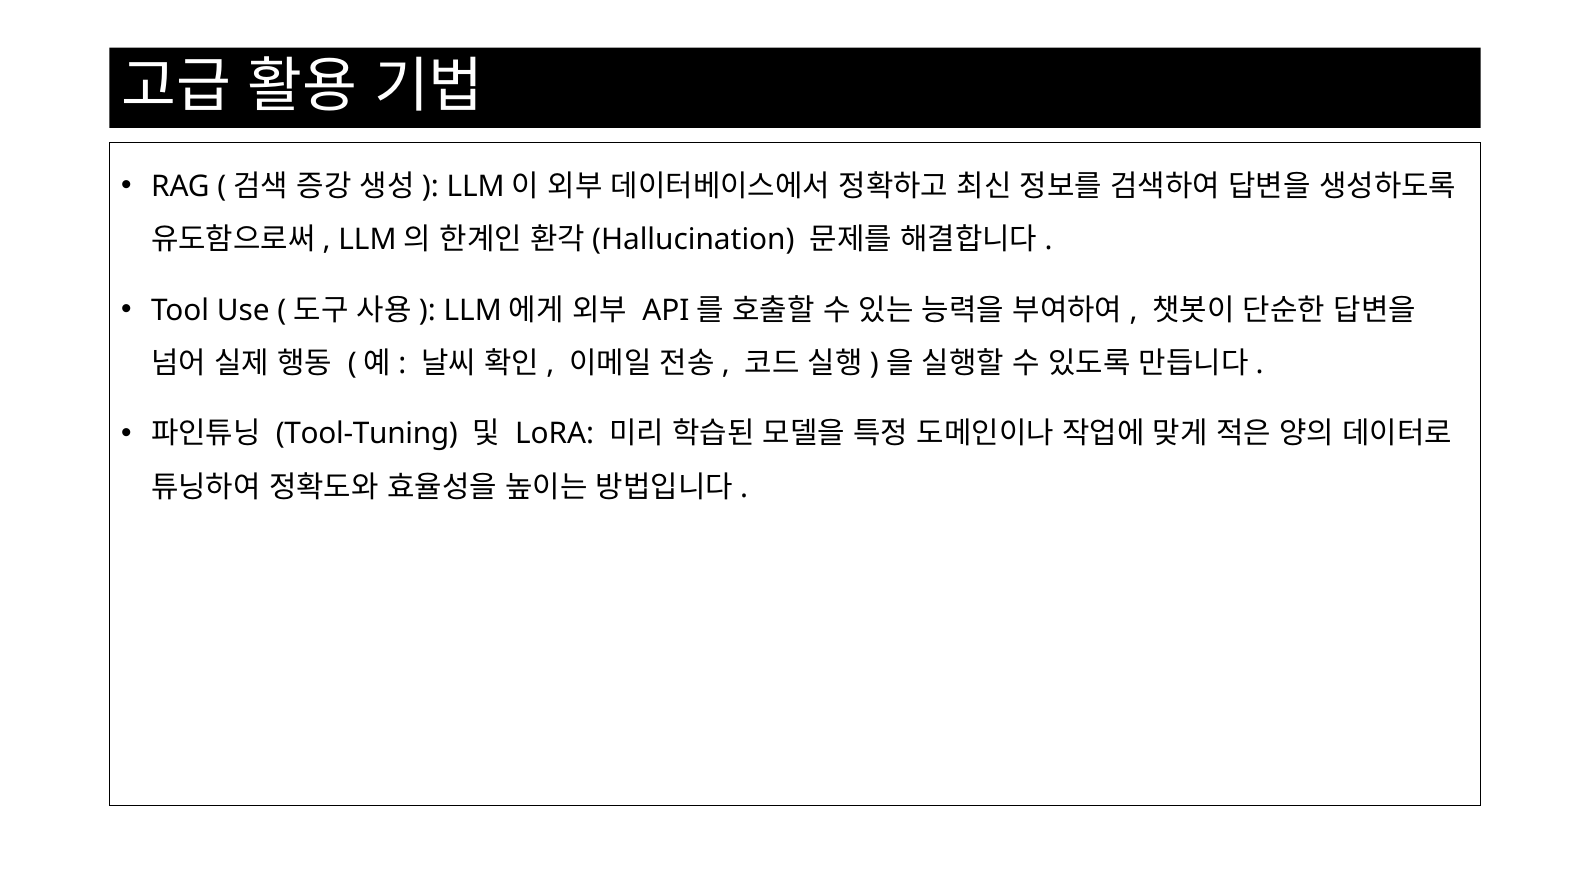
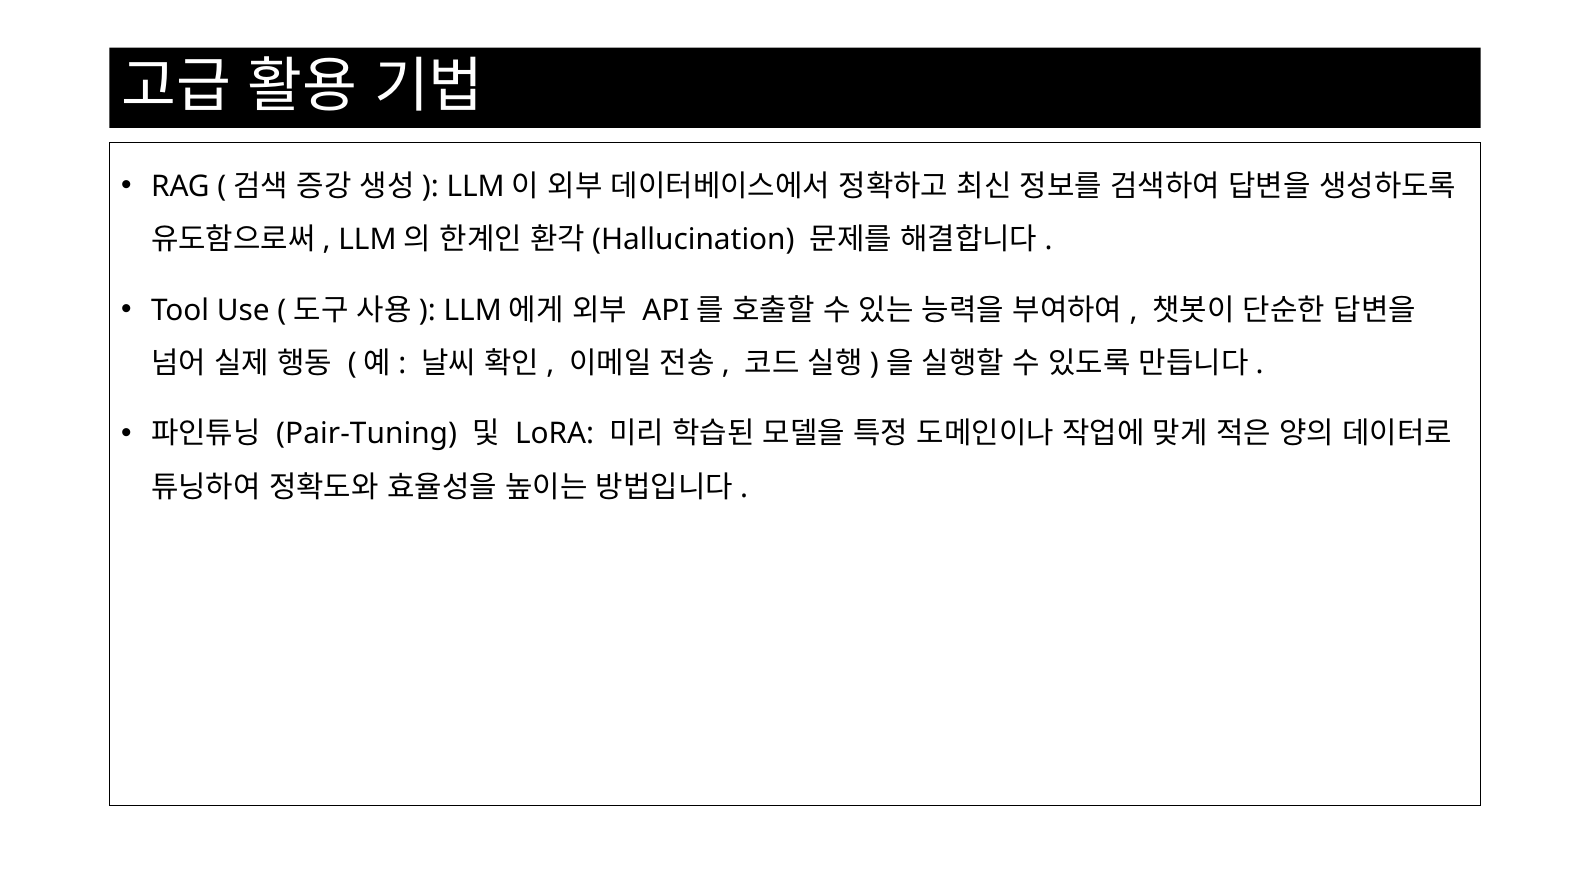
Tool-Tuning: Tool-Tuning -> Pair-Tuning (367, 434)
